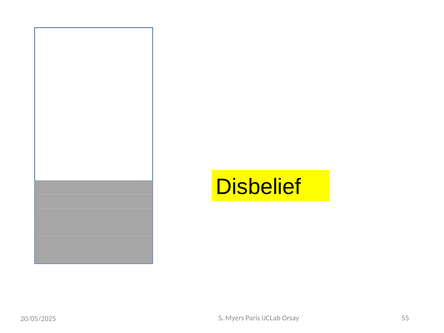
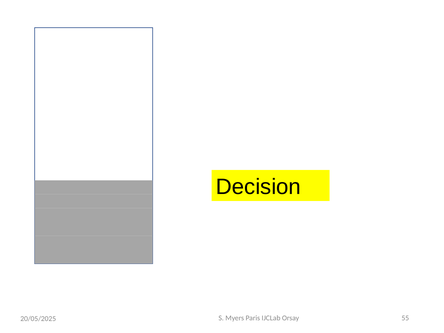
Disbelief: Disbelief -> Decision (258, 187)
